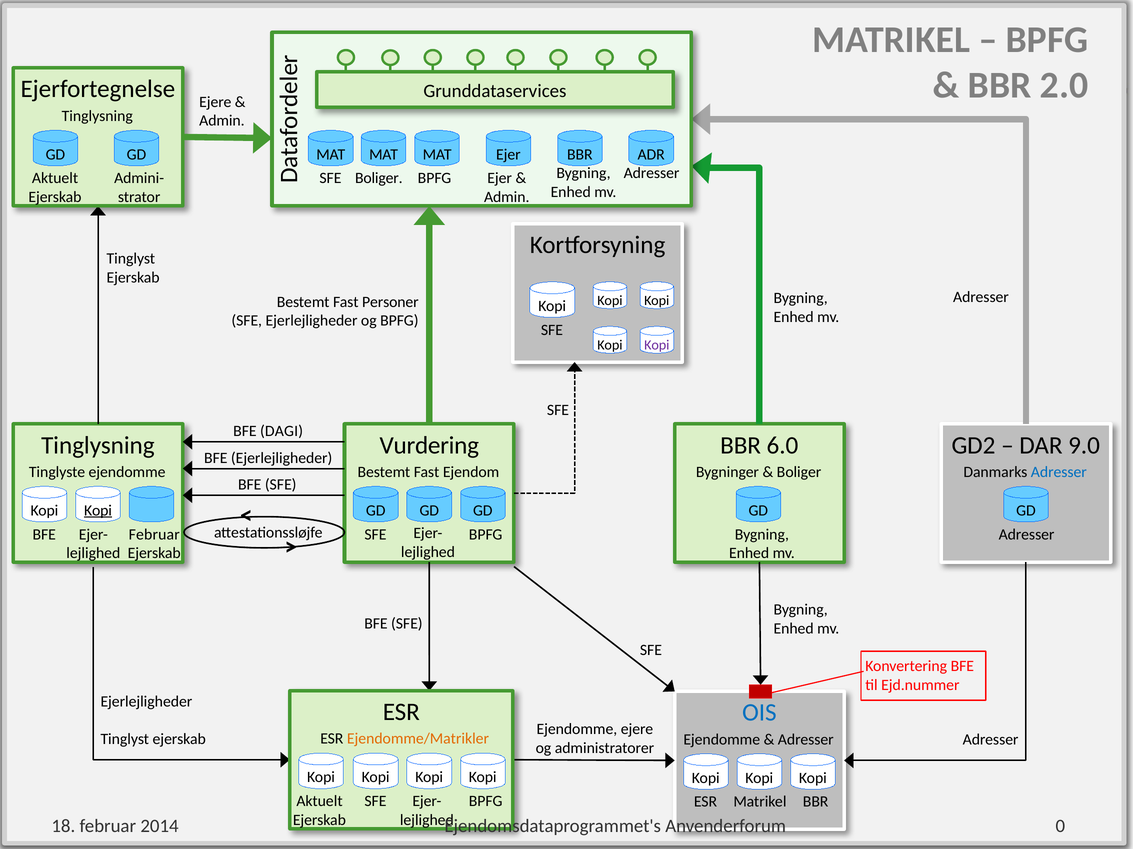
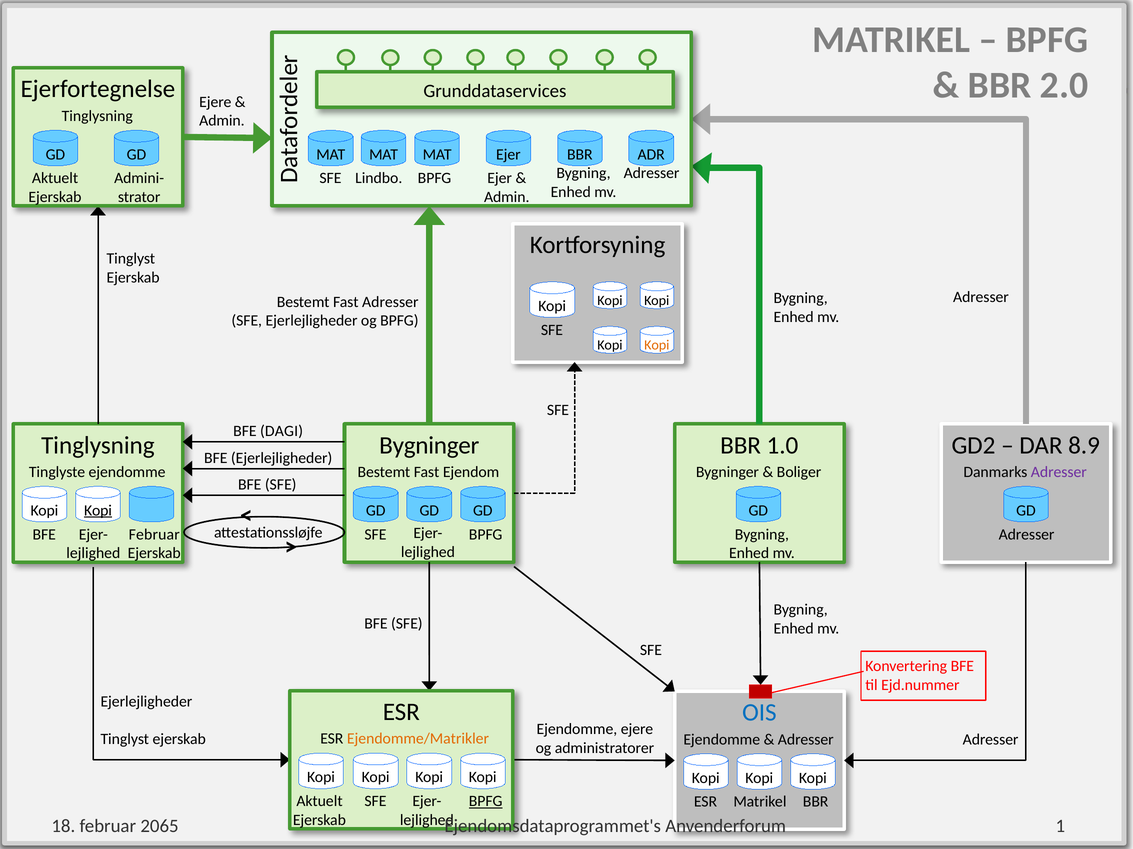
Boliger: Boliger -> Lindbo (379, 178)
Fast Personer: Personer -> Adresser (390, 302)
Kopi colour: purple -> orange (657, 346)
Vurdering: Vurdering -> Bygninger (429, 446)
6.0: 6.0 -> 1.0 (782, 446)
9.0: 9.0 -> 8.9 (1084, 446)
Adresser colour: blue -> purple (1059, 472)
BPFG underline: none -> present (486, 802)
2014: 2014 -> 2065 (160, 827)
0: 0 -> 1 (1060, 827)
